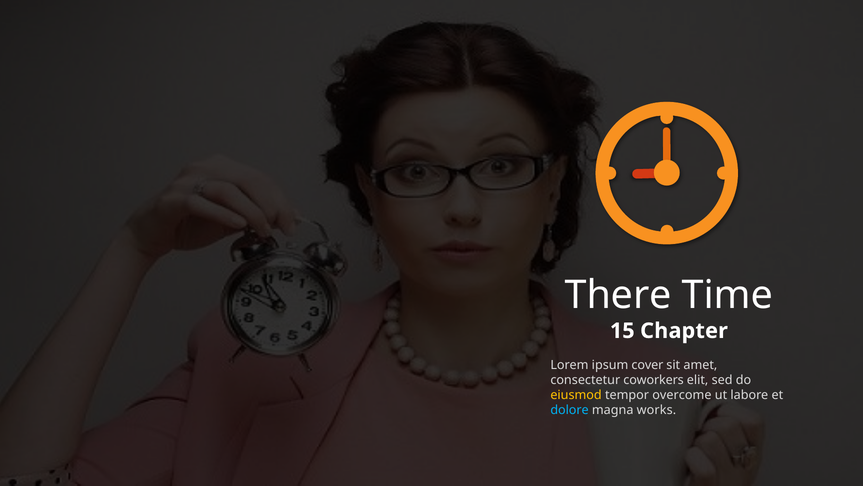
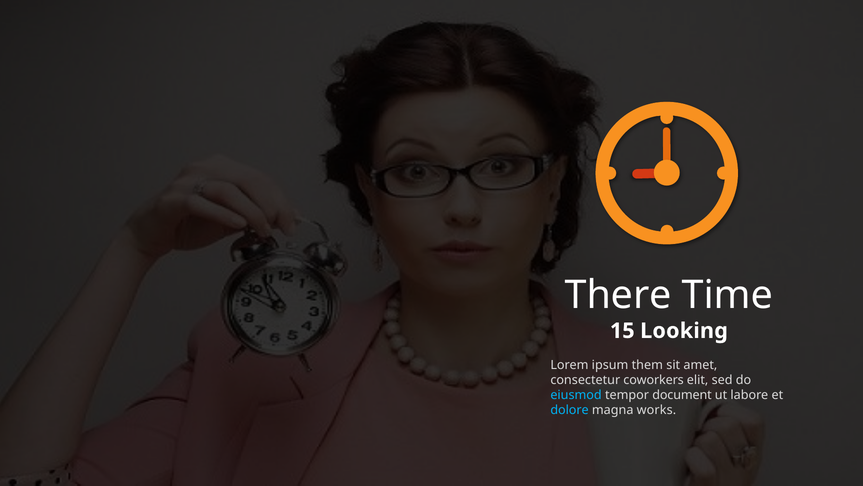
Chapter: Chapter -> Looking (684, 330)
cover: cover -> them (647, 364)
eiusmod colour: yellow -> light blue (576, 395)
overcome: overcome -> document (682, 395)
